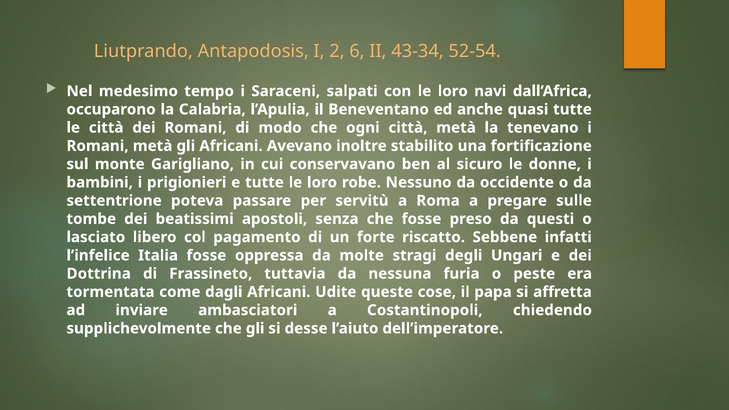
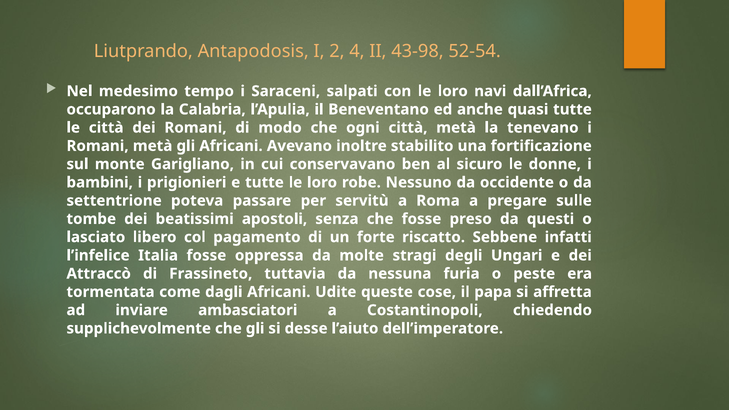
6: 6 -> 4 (357, 51)
43-34: 43-34 -> 43-98 (417, 51)
Dottrina: Dottrina -> Attraccò (99, 274)
